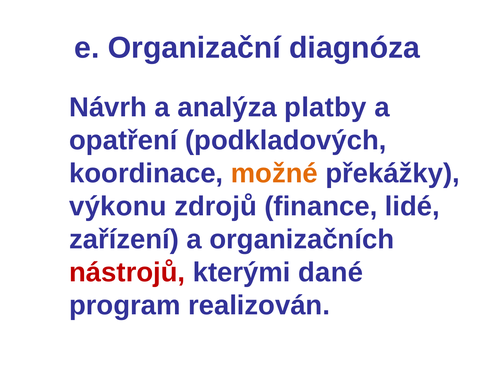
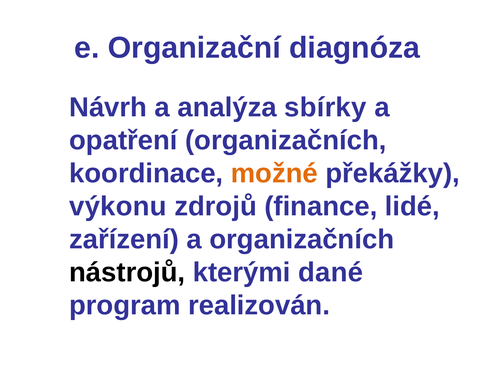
platby: platby -> sbírky (325, 108)
opatření podkladových: podkladových -> organizačních (286, 141)
nástrojů colour: red -> black (127, 272)
